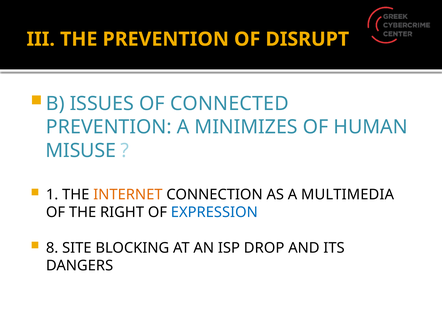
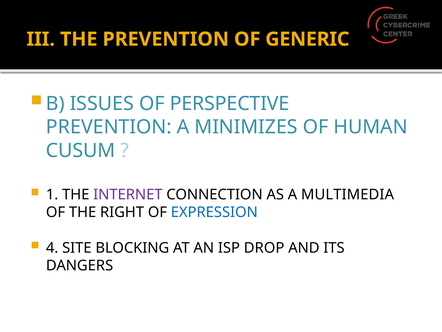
DISRUPT: DISRUPT -> GENERIC (307, 39)
CONNECTED: CONNECTED -> PERSPECTIVE (230, 103)
MISUSE: MISUSE -> CUSUM (81, 151)
INTERNET colour: orange -> purple (128, 194)
8: 8 -> 4 (52, 247)
